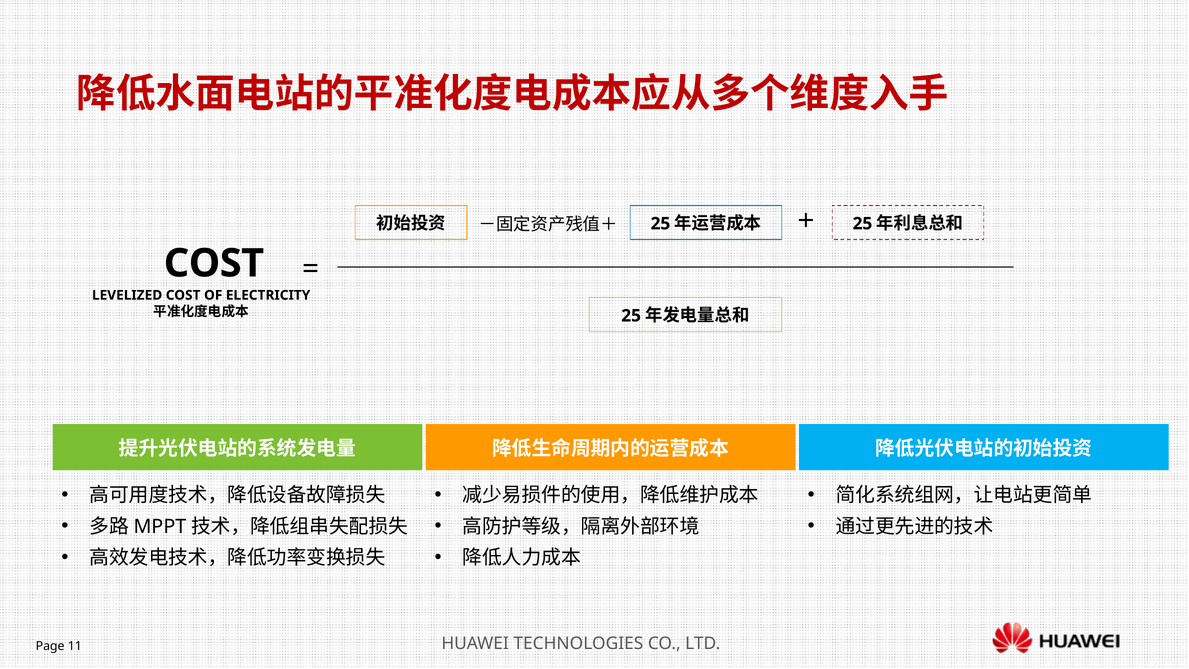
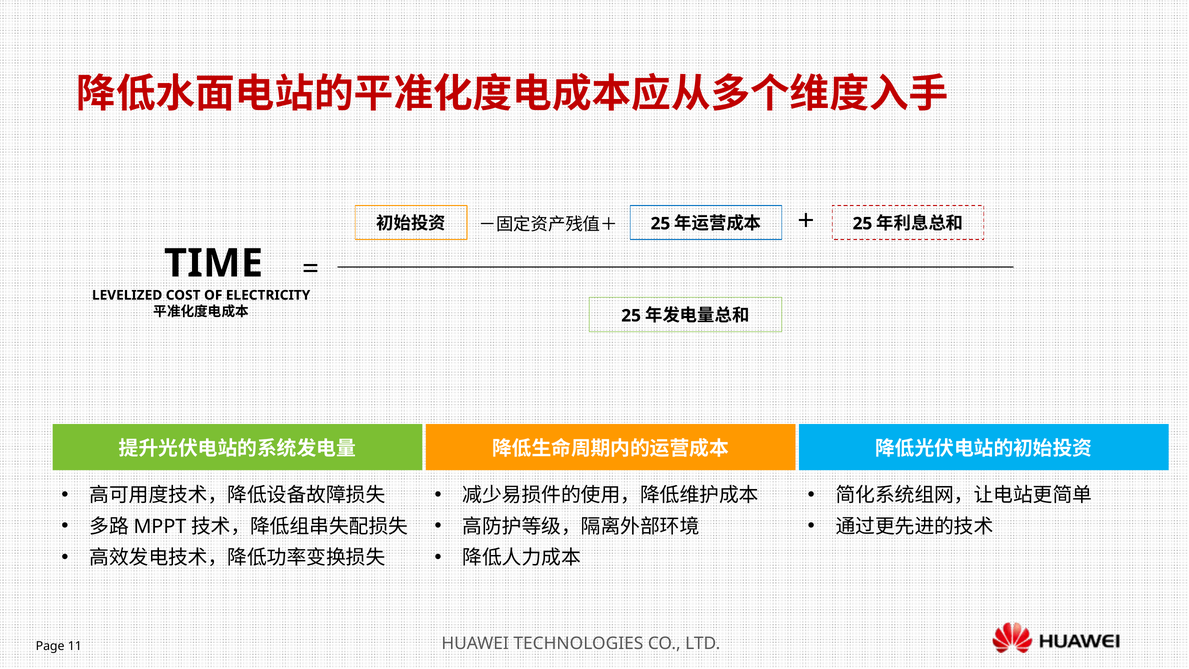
COST: COST -> TIME (214, 263)
